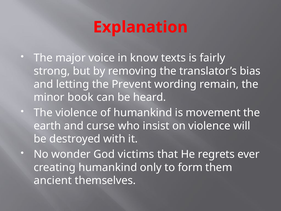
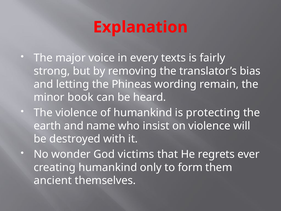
know: know -> every (144, 58)
Prevent: Prevent -> Phineas (132, 84)
movement: movement -> protecting (213, 113)
curse: curse -> name (101, 126)
